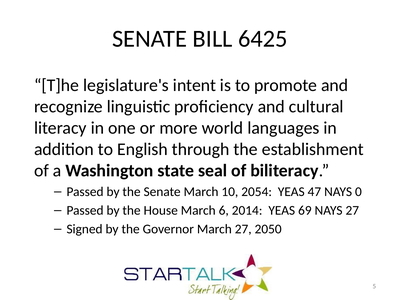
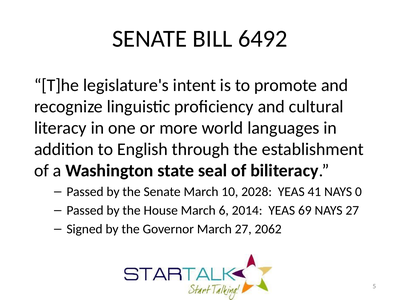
6425: 6425 -> 6492 (263, 39)
2054: 2054 -> 2028 (257, 192)
47: 47 -> 41 (314, 192)
2050: 2050 -> 2062 (268, 229)
